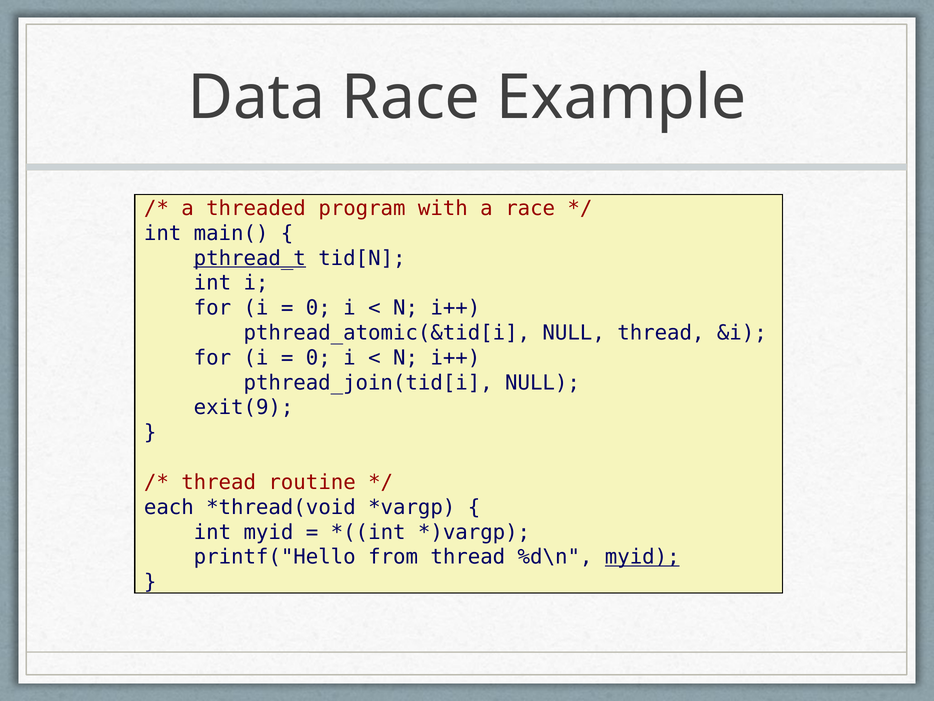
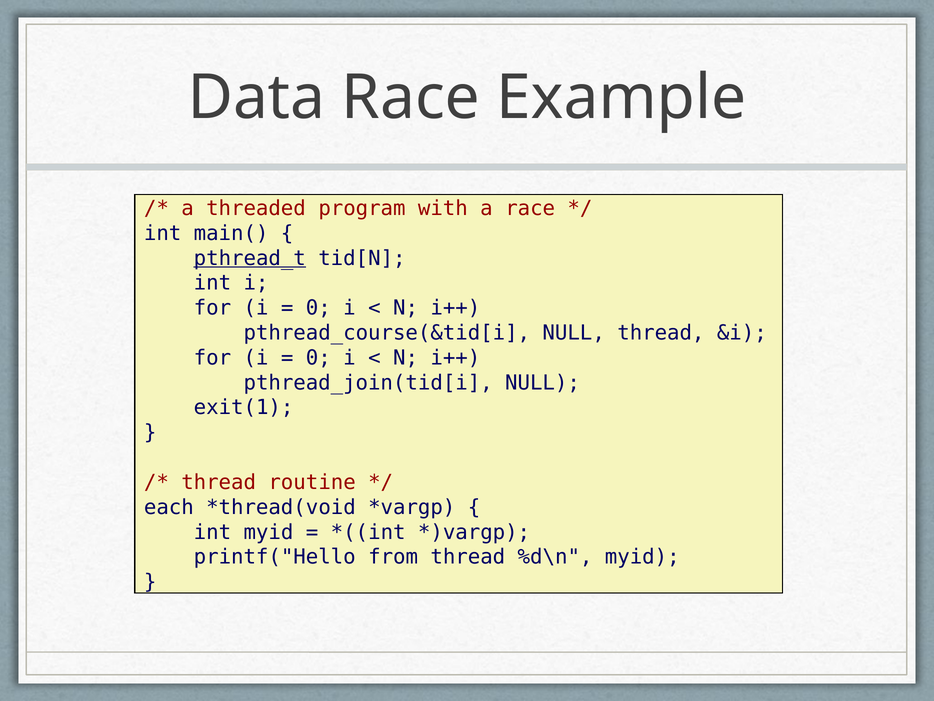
pthread_atomic(&tid[i: pthread_atomic(&tid[i -> pthread_course(&tid[i (387, 333)
exit(9: exit(9 -> exit(1 (244, 407)
myid underline: present -> none (642, 557)
